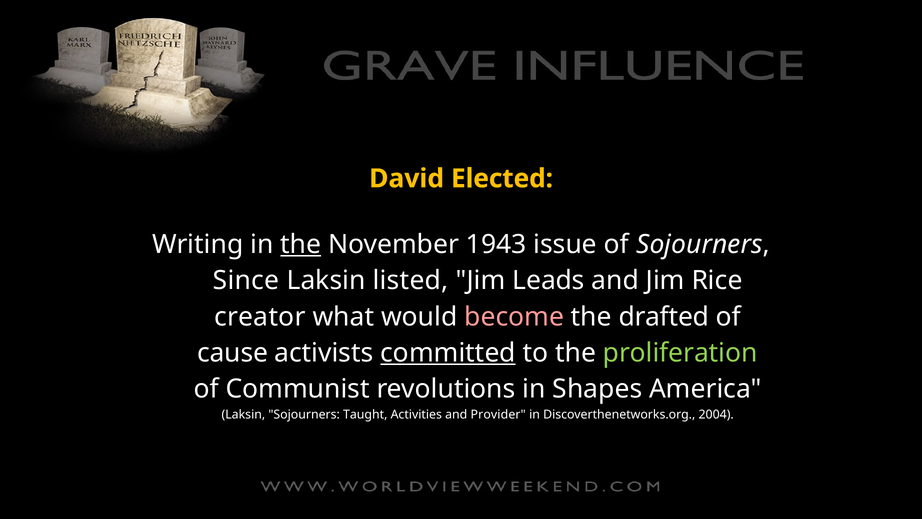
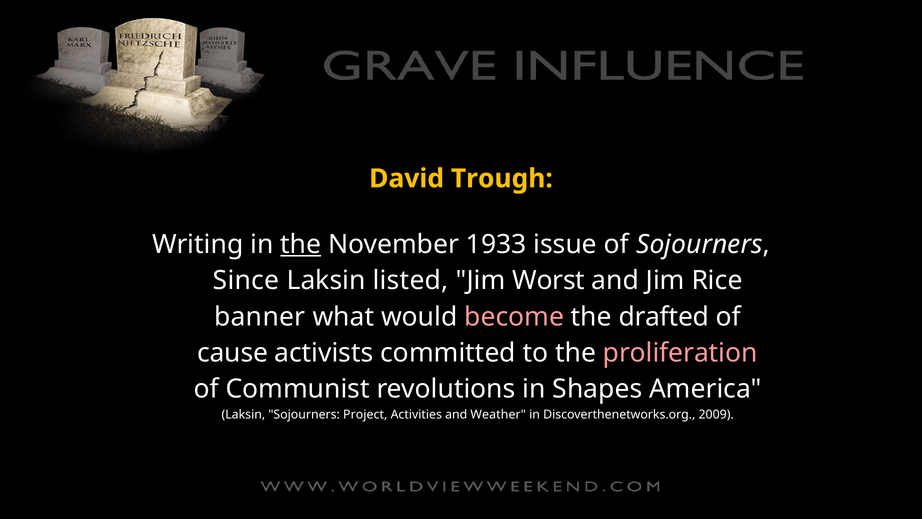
Elected: Elected -> Trough (502, 178)
1943: 1943 -> 1933 (496, 244)
Leads: Leads -> Worst (549, 281)
creator: creator -> banner (260, 317)
committed underline: present -> none (448, 353)
proliferation colour: light green -> pink (680, 353)
Taught: Taught -> Project (365, 415)
Provider: Provider -> Weather (498, 415)
2004: 2004 -> 2009 (716, 415)
